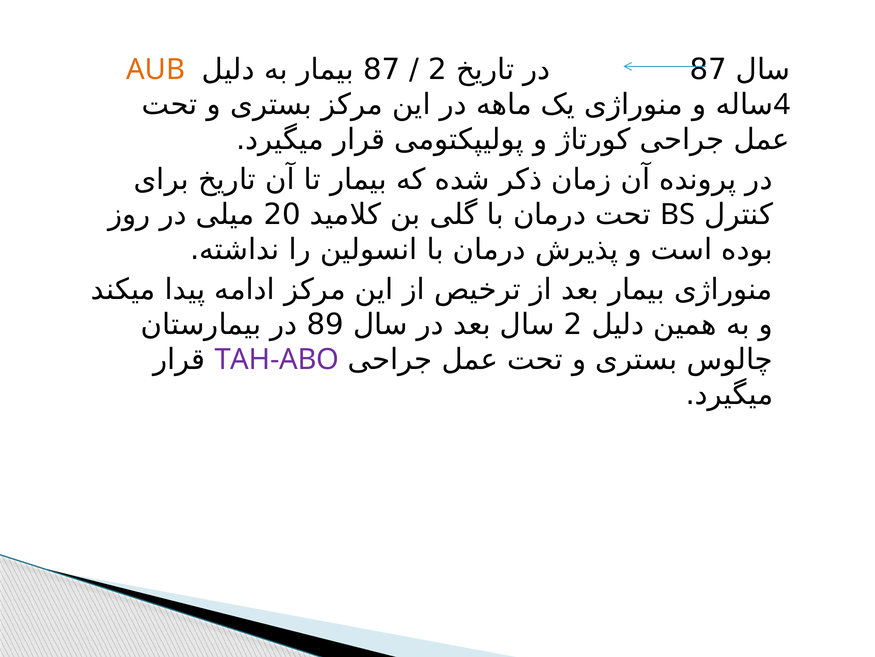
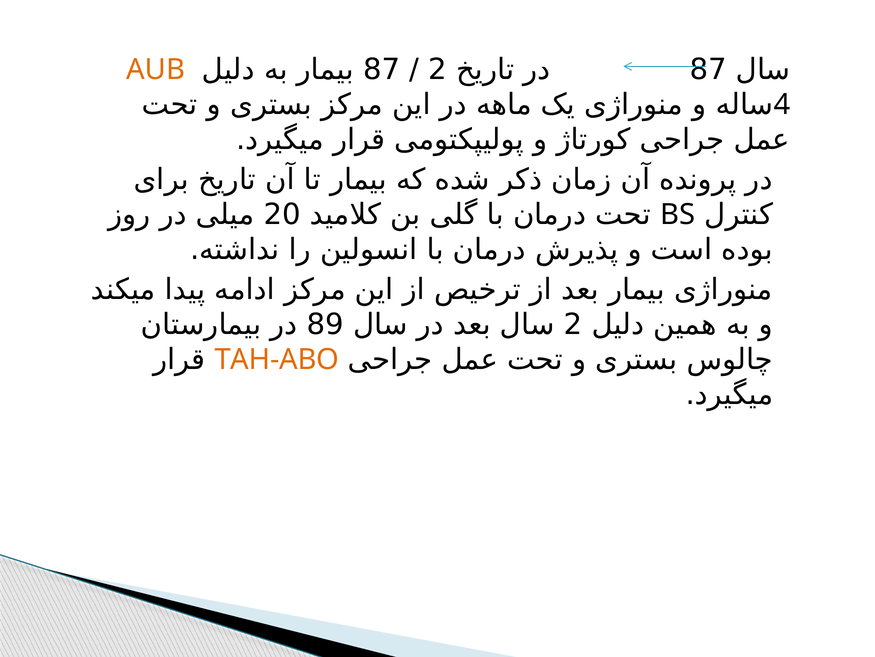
TAH-ABO colour: purple -> orange (277, 359)
